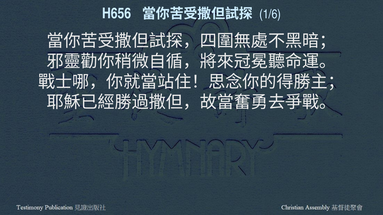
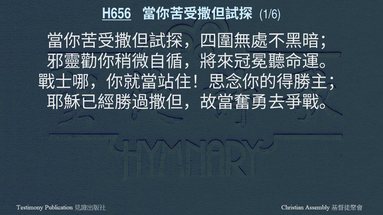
H656 underline: none -> present (117, 13)
